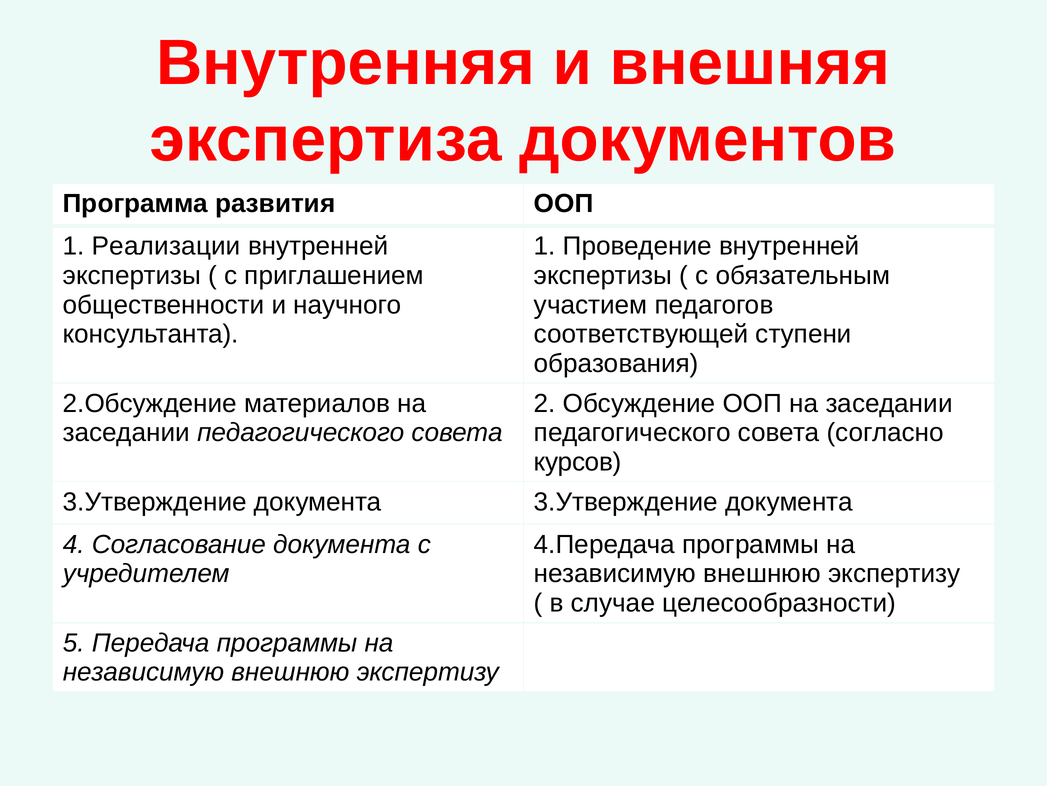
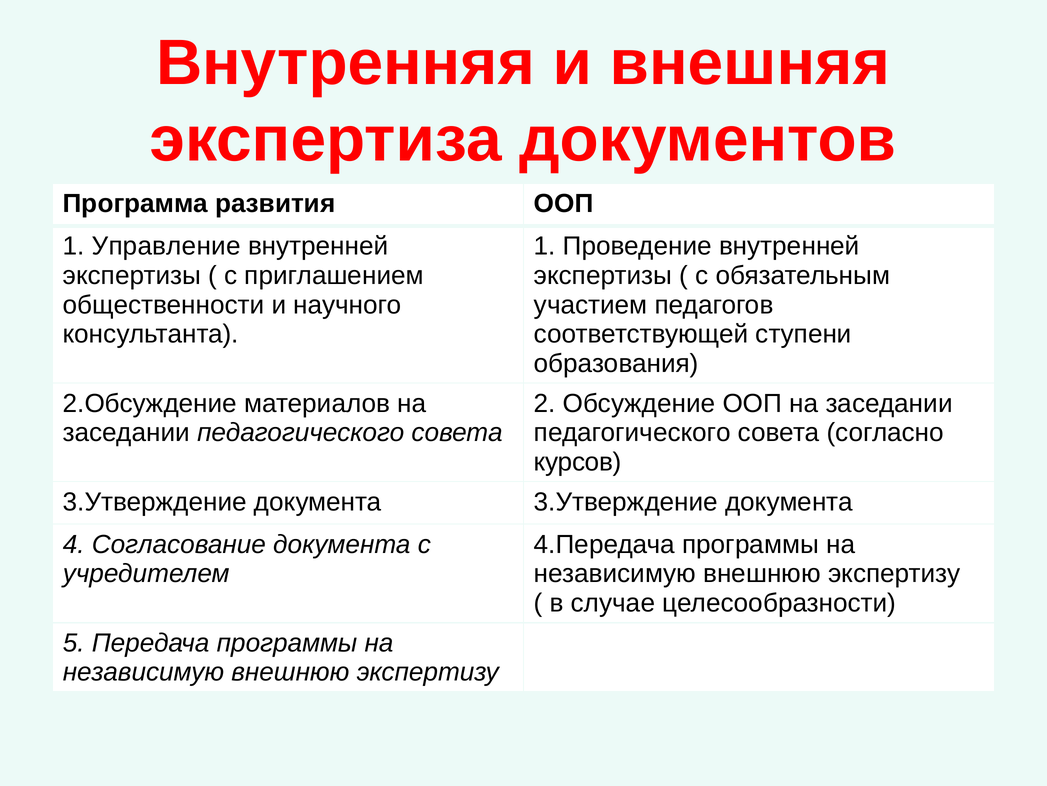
Реализации: Реализации -> Управление (166, 246)
